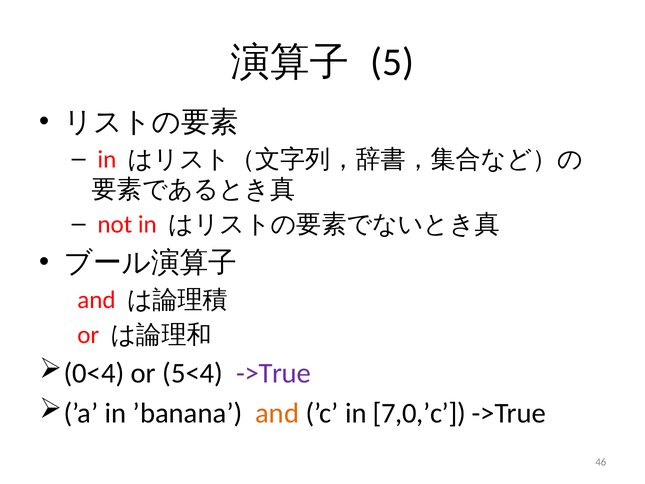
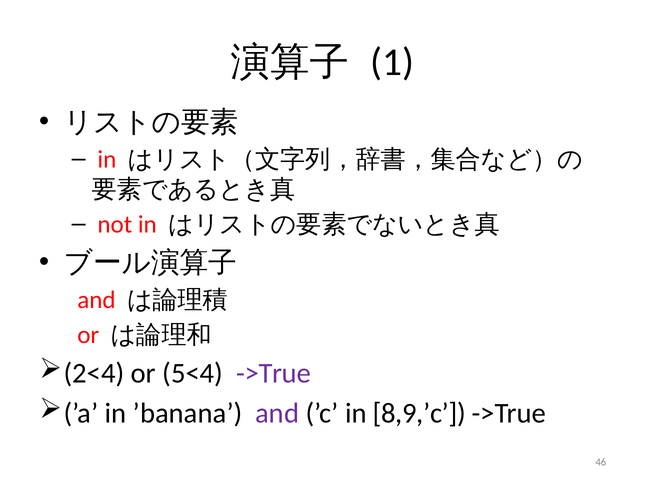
5: 5 -> 1 (392, 62)
0<4: 0<4 -> 2<4 (94, 373)
and colour: orange -> purple (277, 413)
7,0,’c: 7,0,’c -> 8,9,’c (419, 413)
